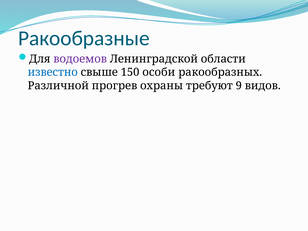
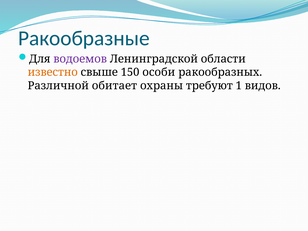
известно colour: blue -> orange (53, 72)
прогрев: прогрев -> обитает (114, 86)
9: 9 -> 1 (239, 86)
